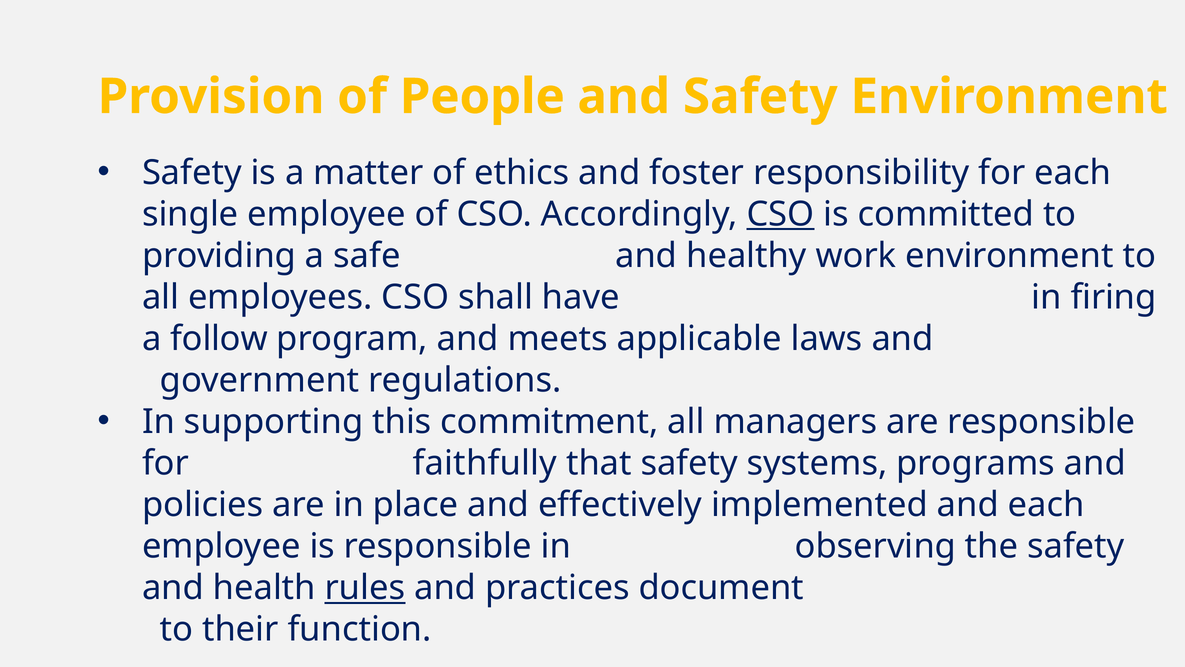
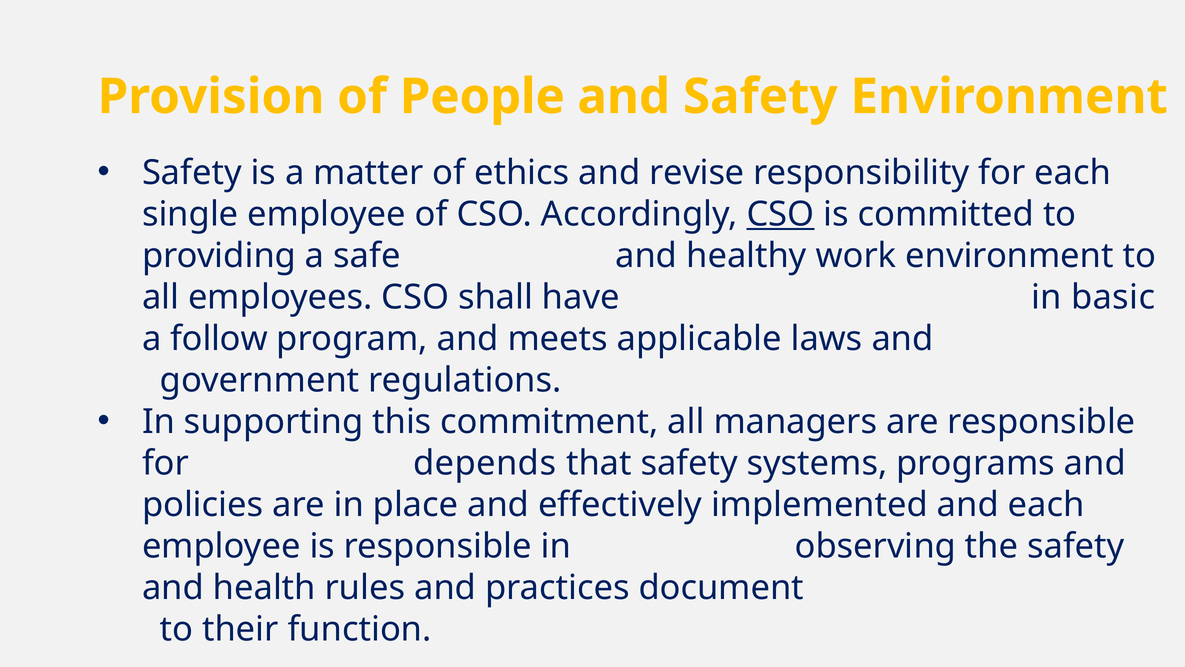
foster: foster -> revise (697, 173)
firing: firing -> basic (1113, 297)
faithfully: faithfully -> depends (485, 463)
rules underline: present -> none (365, 588)
